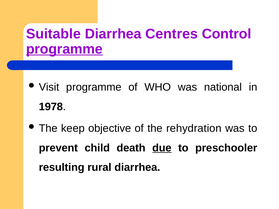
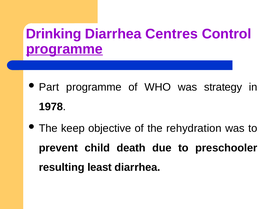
Suitable: Suitable -> Drinking (54, 34)
Visit: Visit -> Part (49, 87)
national: national -> strategy (223, 87)
due underline: present -> none (162, 148)
rural: rural -> least (100, 168)
